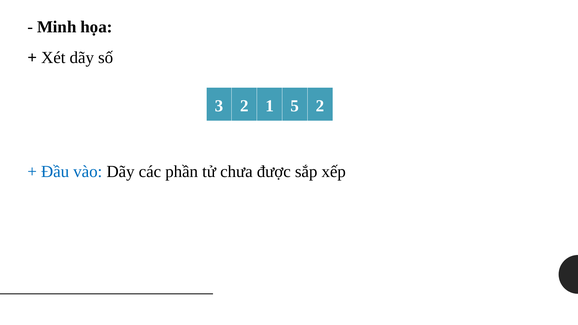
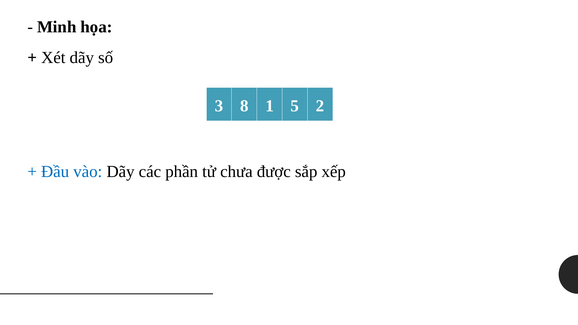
3 2: 2 -> 8 (244, 106)
